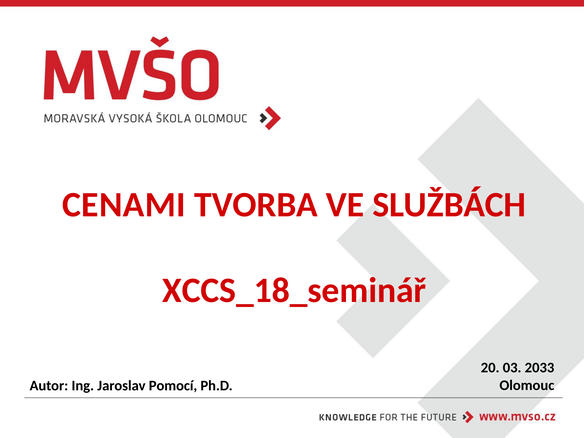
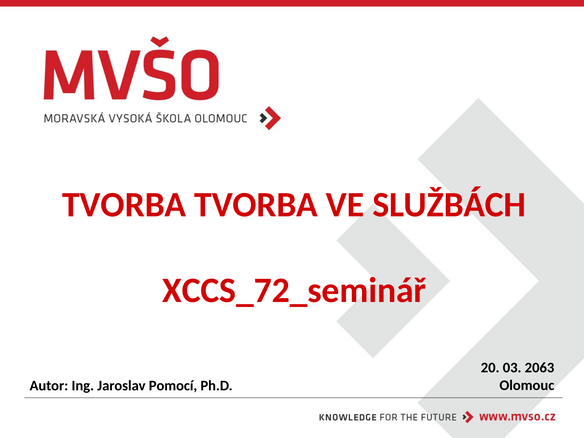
CENAMI: CENAMI -> TVORBA (124, 205)
XCCS_18_seminář: XCCS_18_seminář -> XCCS_72_seminář (294, 291)
2033: 2033 -> 2063 (540, 368)
